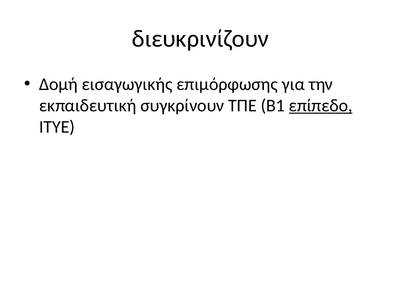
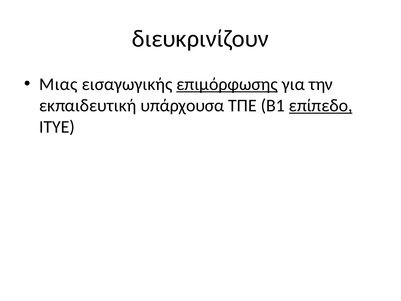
Δομή: Δομή -> Μιας (58, 84)
επιμόρφωσης underline: none -> present (227, 84)
συγκρίνουν: συγκρίνουν -> υπάρχουσα (182, 106)
